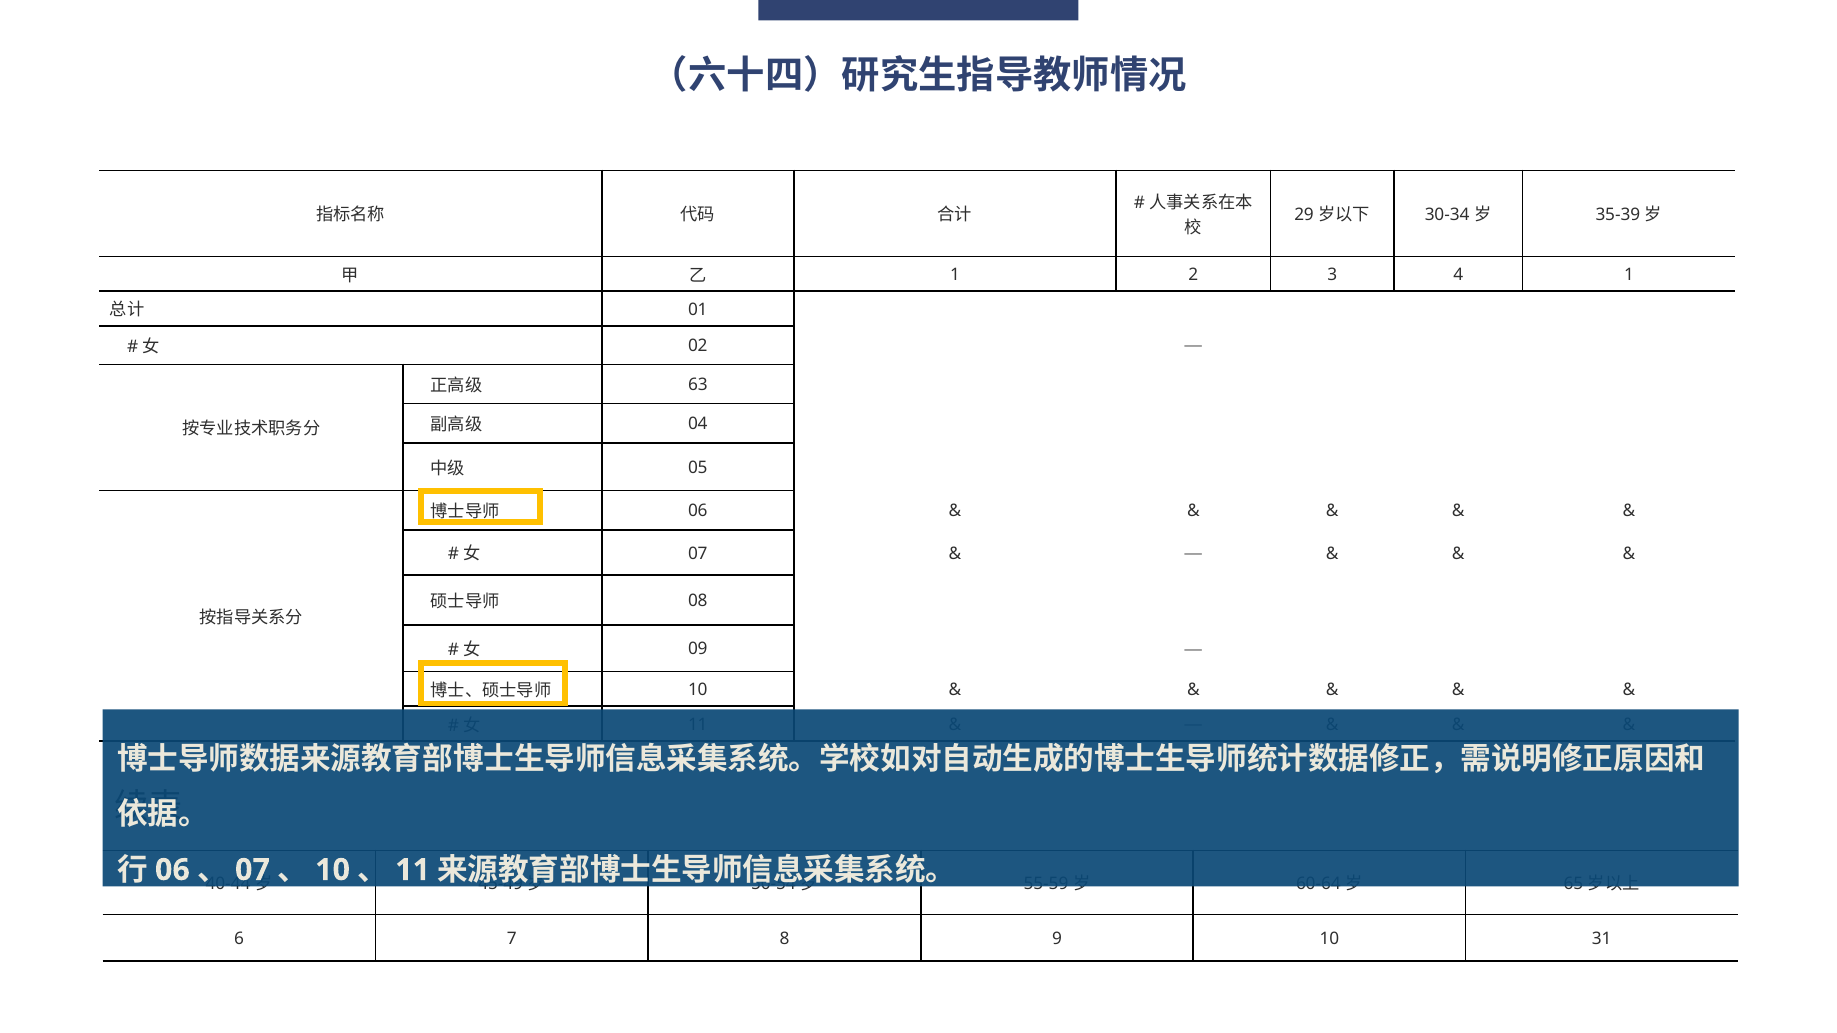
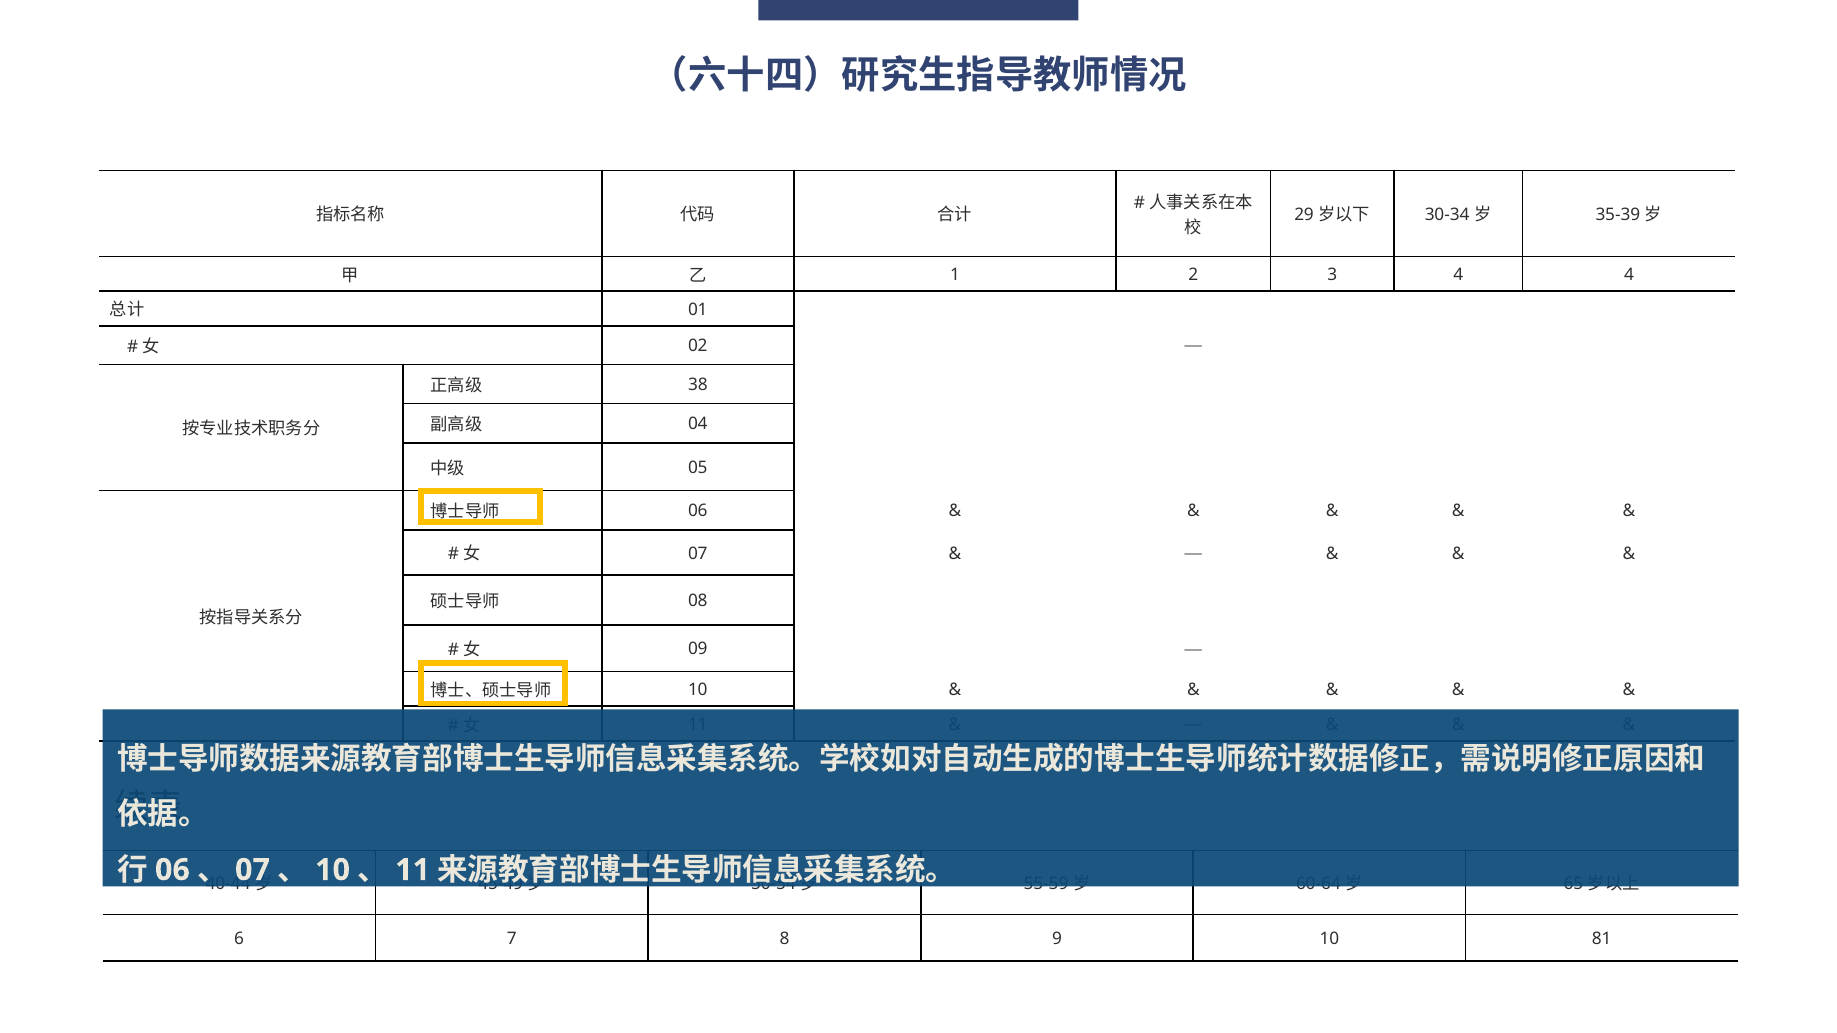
4 1: 1 -> 4 (1629, 275)
63: 63 -> 38 (698, 385)
31: 31 -> 81 (1602, 939)
